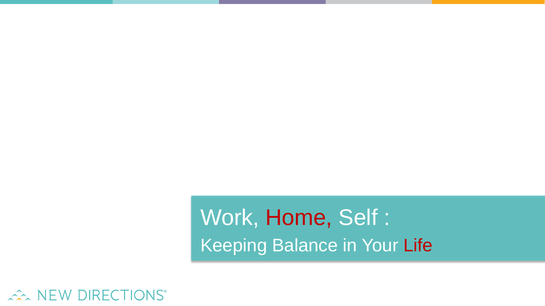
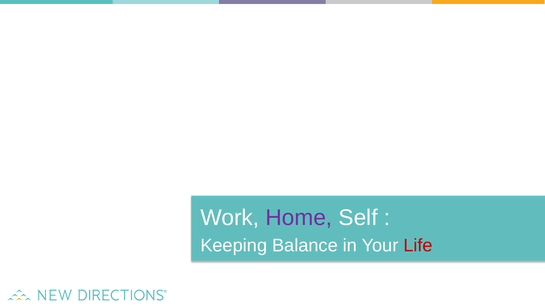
Home colour: red -> purple (299, 218)
